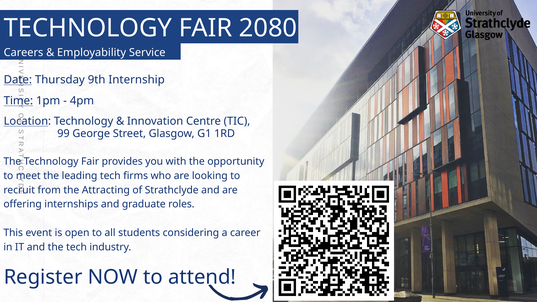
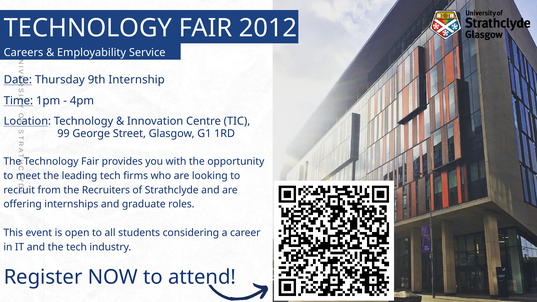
2080: 2080 -> 2012 (268, 28)
Attracting: Attracting -> Recruiters (106, 190)
